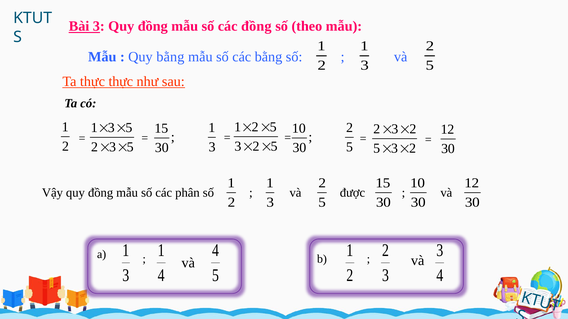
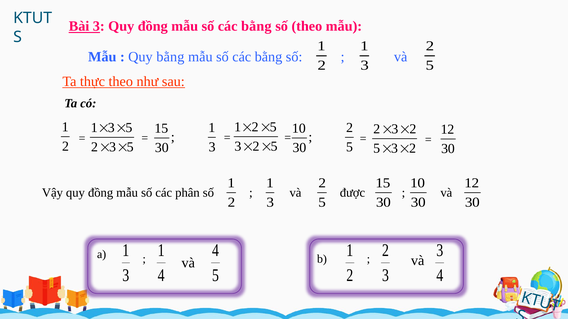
đồng: đồng -> bằng (256, 26)
thực thực: thực -> theo (121, 82)
